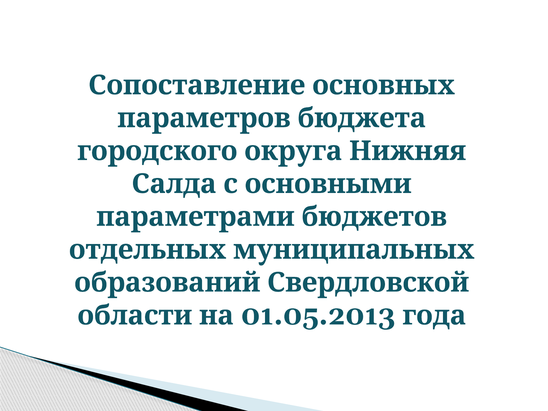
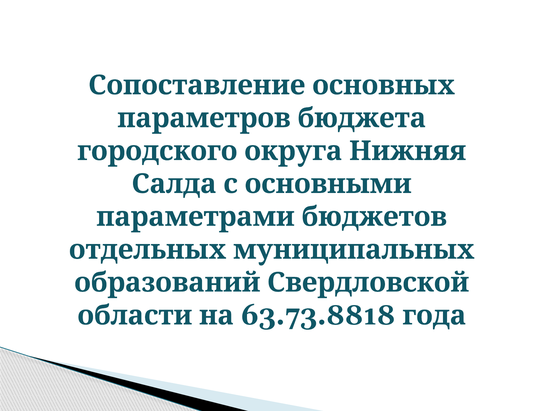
01.05.2013: 01.05.2013 -> 63.73.8818 (318, 315)
